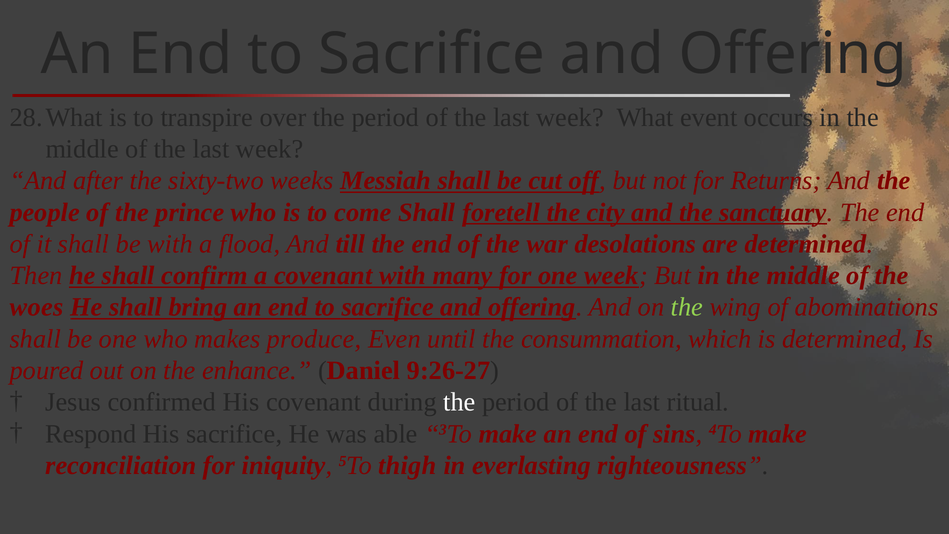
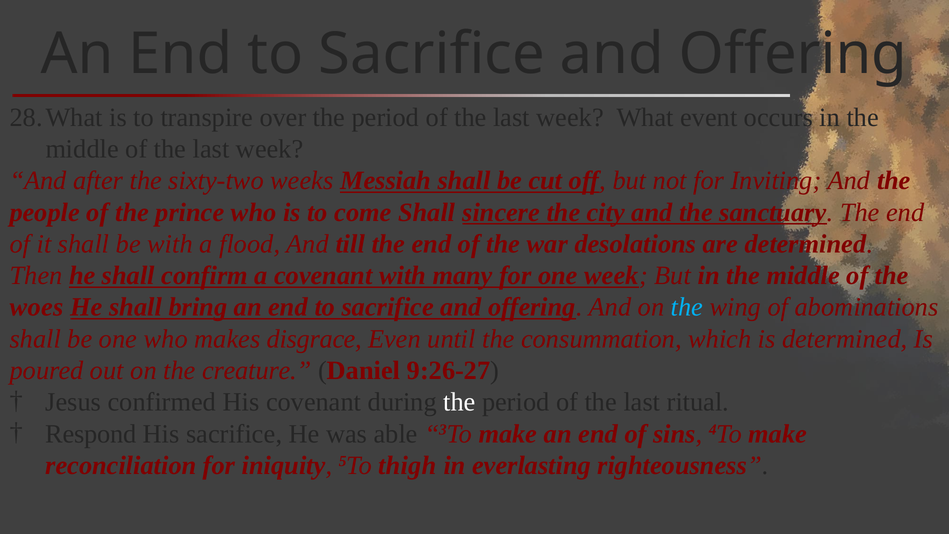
Returns: Returns -> Inviting (776, 181)
foretell: foretell -> sincere (501, 212)
the colour: light green -> light blue (687, 307)
produce: produce -> disgrace (314, 339)
enhance: enhance -> creature (257, 370)
